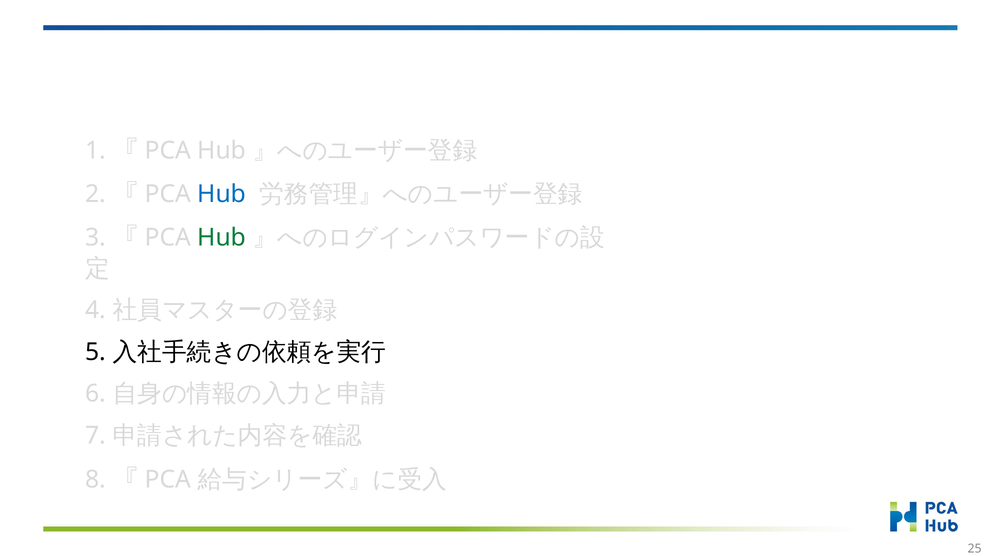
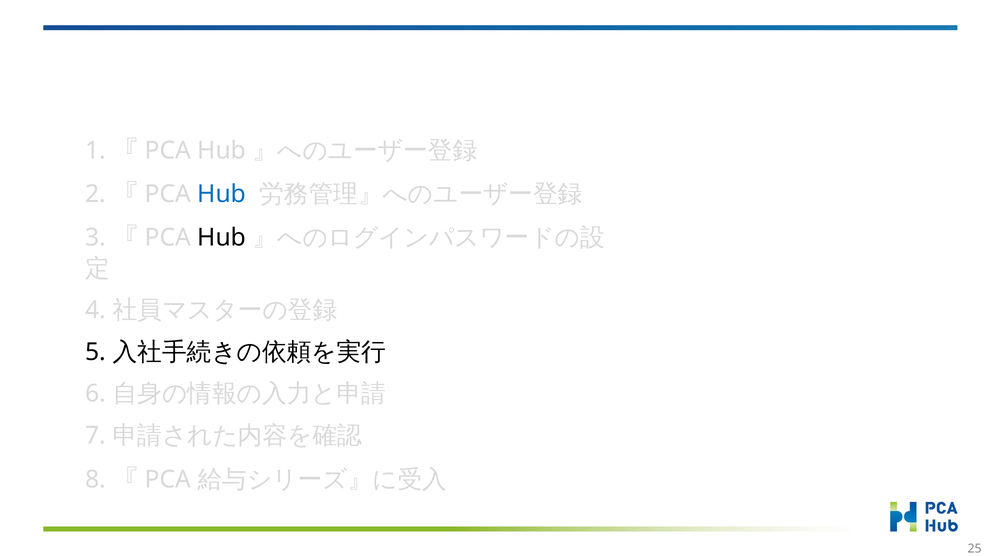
Hub colour: green -> black (222, 237)
